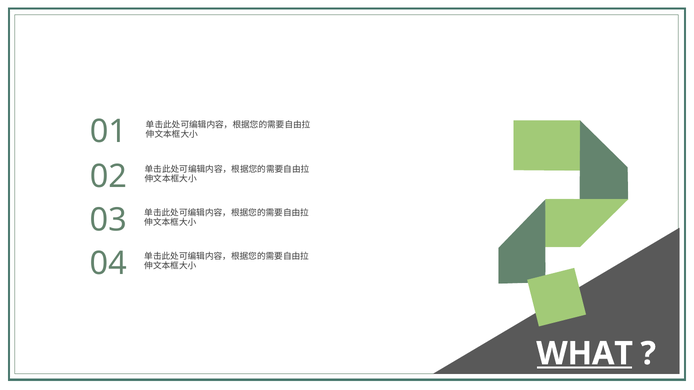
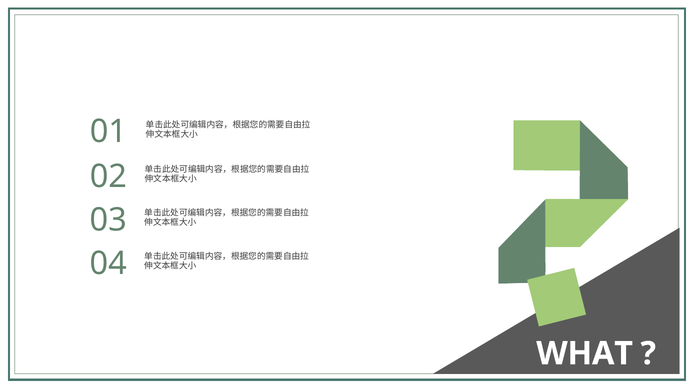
WHAT underline: present -> none (585, 354)
